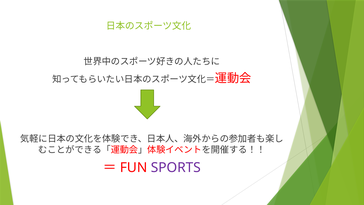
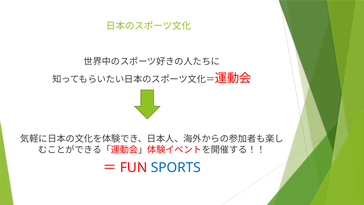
SPORTS colour: purple -> blue (176, 167)
